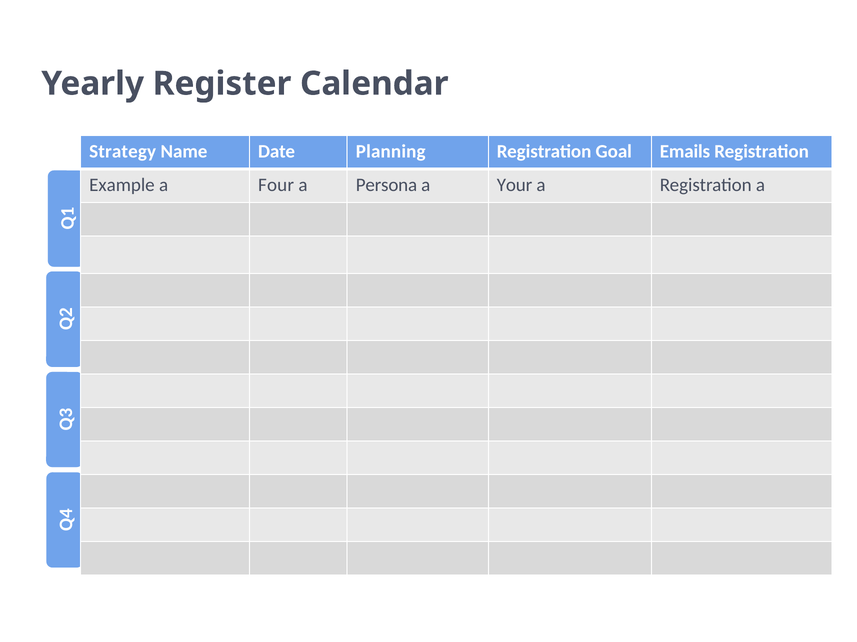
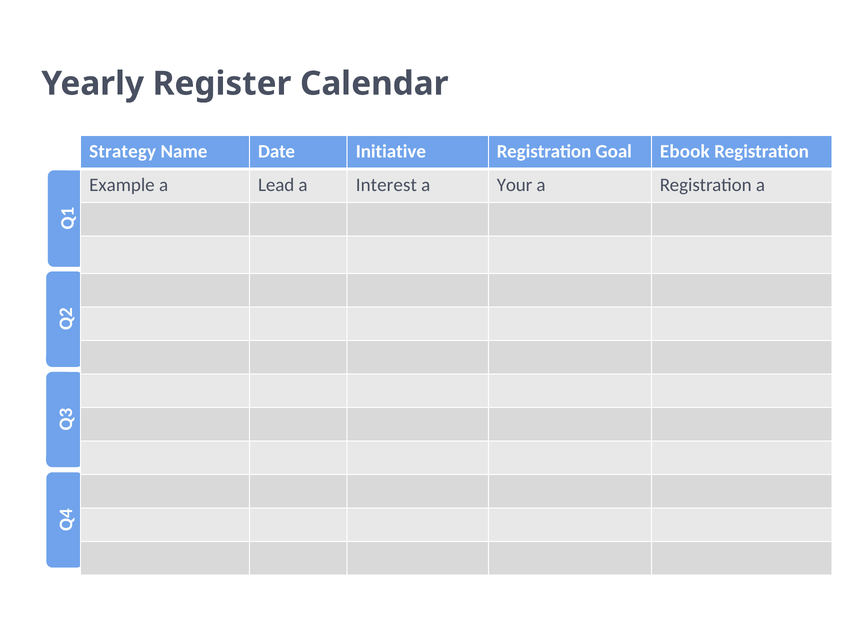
Planning: Planning -> Initiative (391, 152)
Emails: Emails -> Ebook (685, 152)
Four: Four -> Lead (276, 185)
Persona: Persona -> Interest (386, 185)
